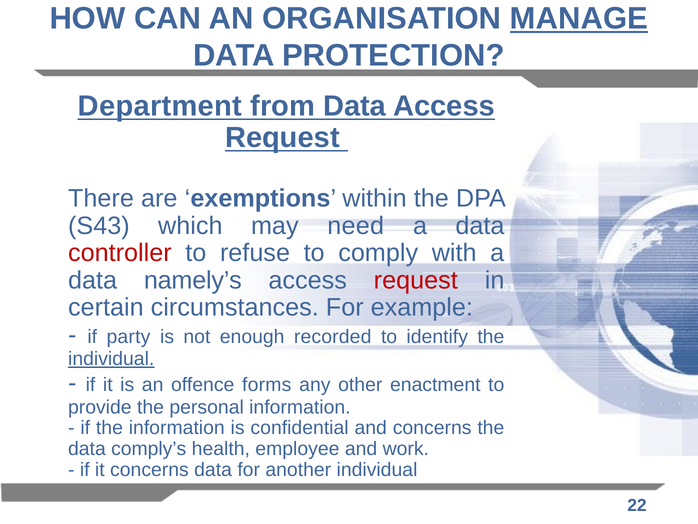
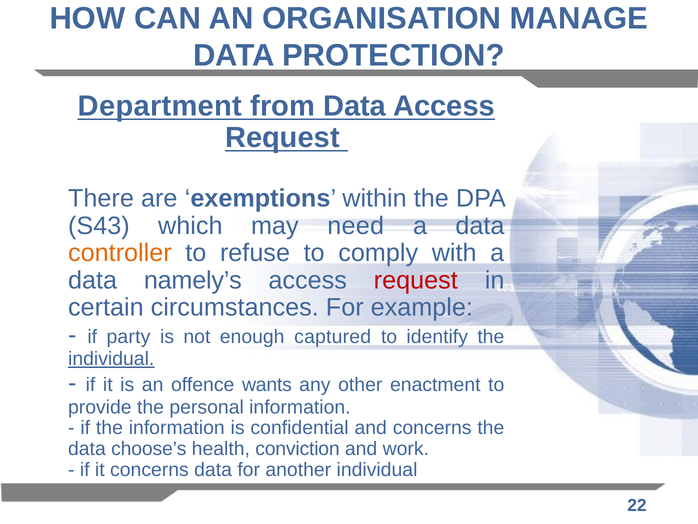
MANAGE underline: present -> none (579, 18)
controller colour: red -> orange (120, 253)
recorded: recorded -> captured (333, 336)
forms: forms -> wants (267, 385)
comply’s: comply’s -> choose’s (149, 449)
employee: employee -> conviction (298, 449)
